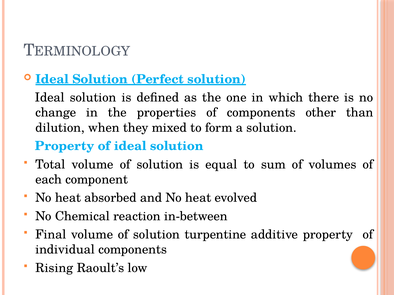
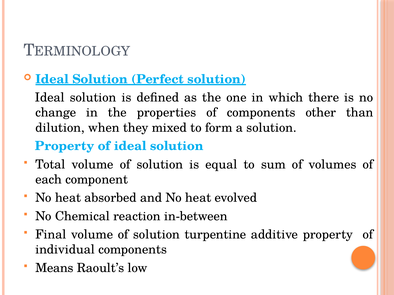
Rising: Rising -> Means (54, 268)
